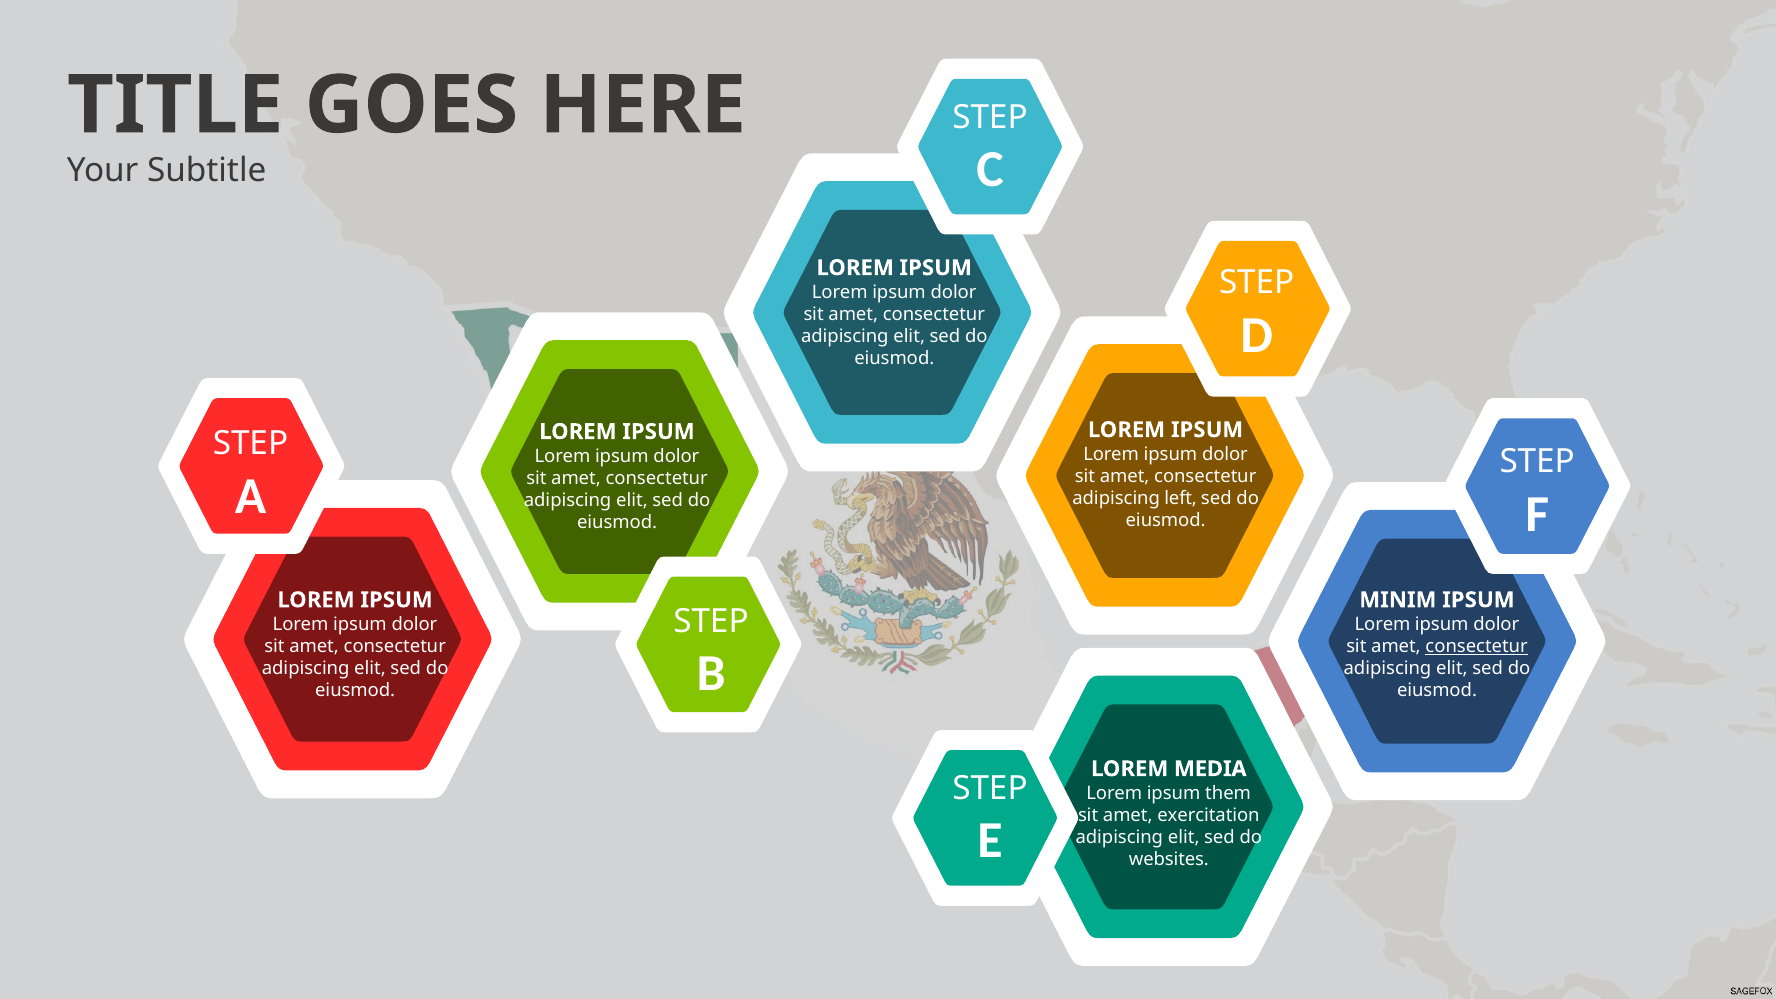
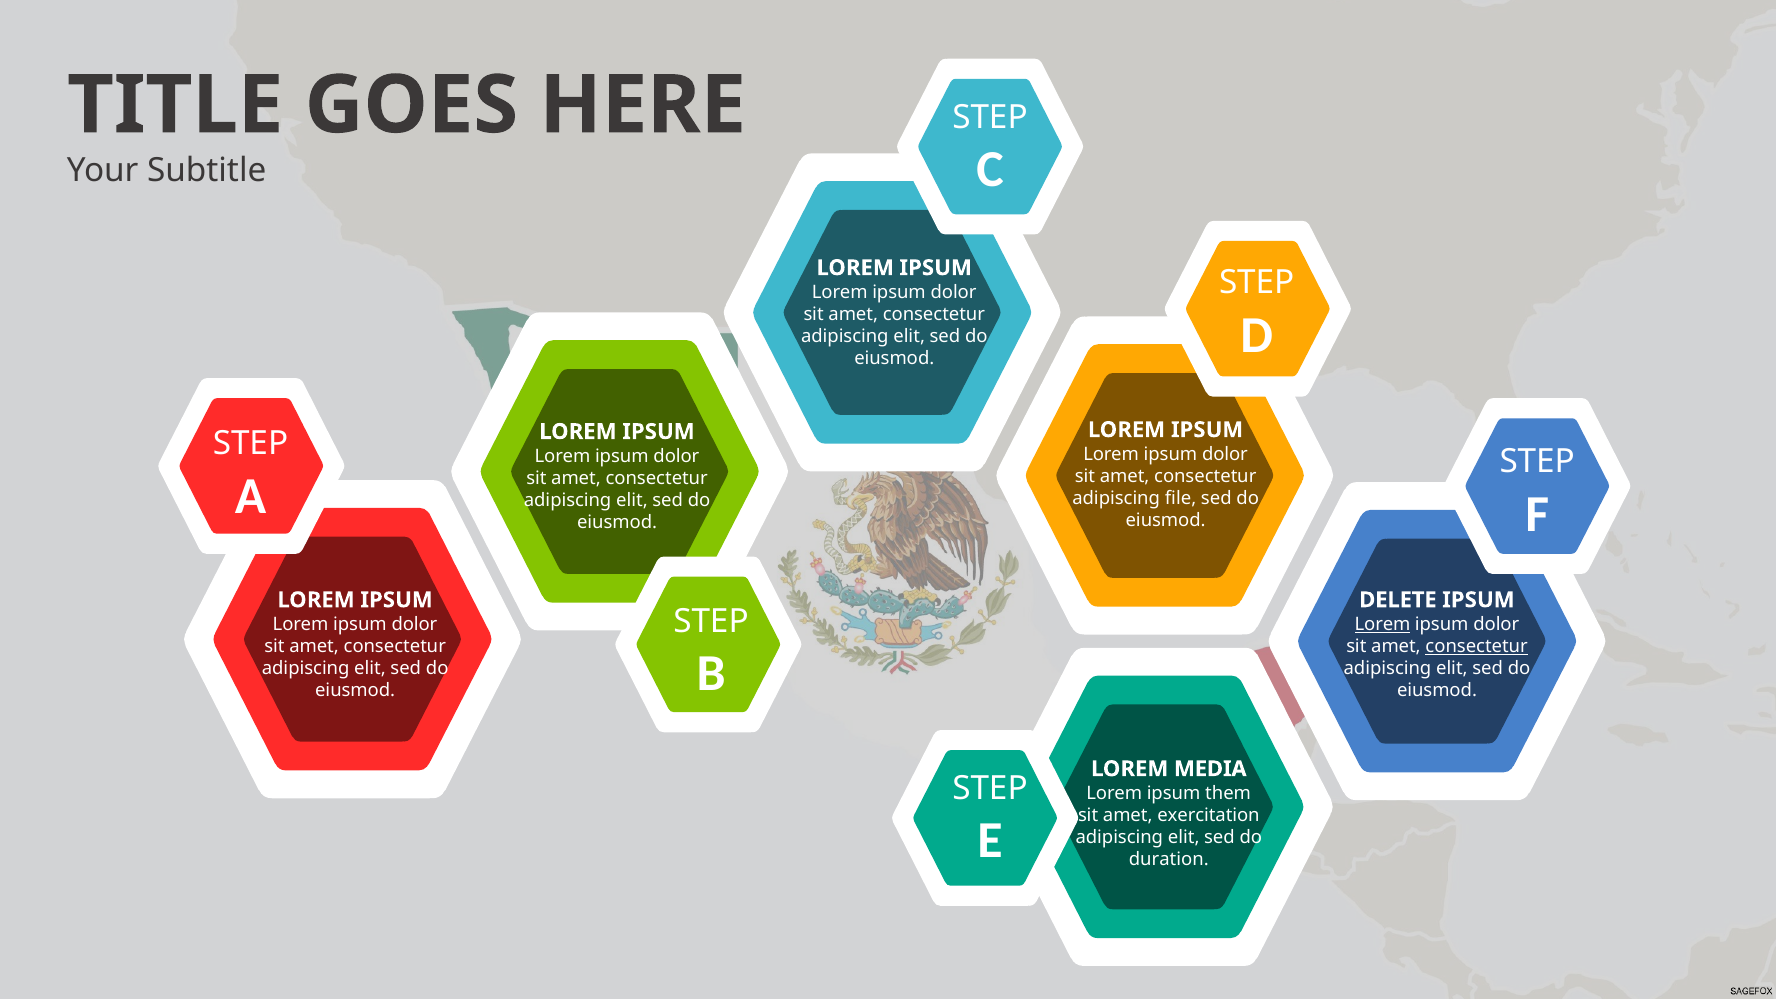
left: left -> file (1181, 498)
MINIM: MINIM -> DELETE (1398, 600)
Lorem underline: none -> present (1383, 624)
websites: websites -> duration (1169, 860)
